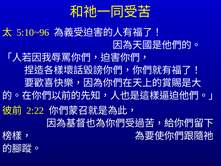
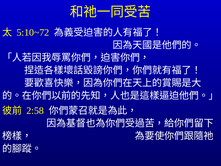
5:10~96: 5:10~96 -> 5:10~72 (33, 32)
2:22: 2:22 -> 2:58 (35, 111)
